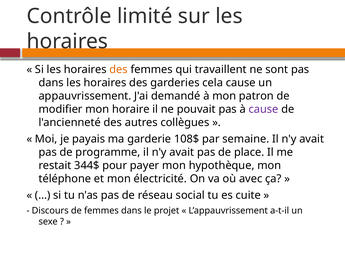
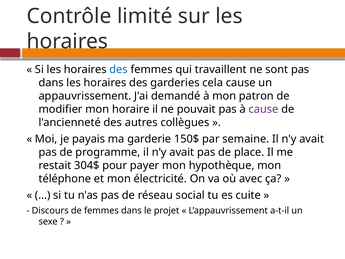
des colour: orange -> blue (119, 69)
108$: 108$ -> 150$ (187, 139)
344$: 344$ -> 304$ (87, 165)
